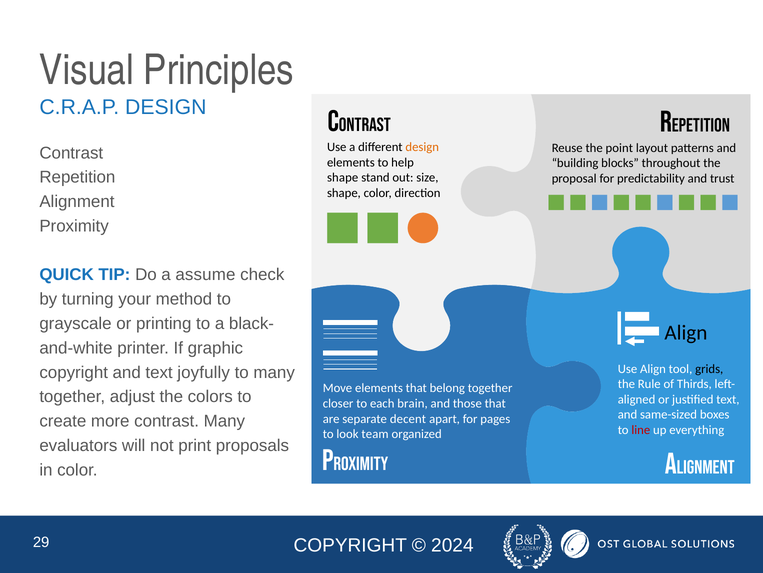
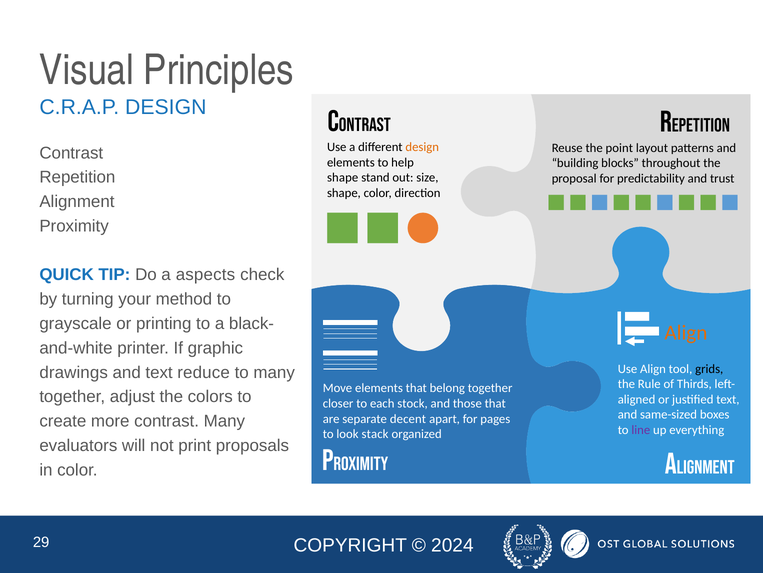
assume: assume -> aspects (205, 275)
Align colour: black -> orange (686, 332)
copyright: copyright -> drawings (74, 372)
joyfully: joyfully -> reduce (204, 372)
brain: brain -> stock (413, 403)
line colour: red -> purple (641, 429)
team: team -> stack (375, 434)
